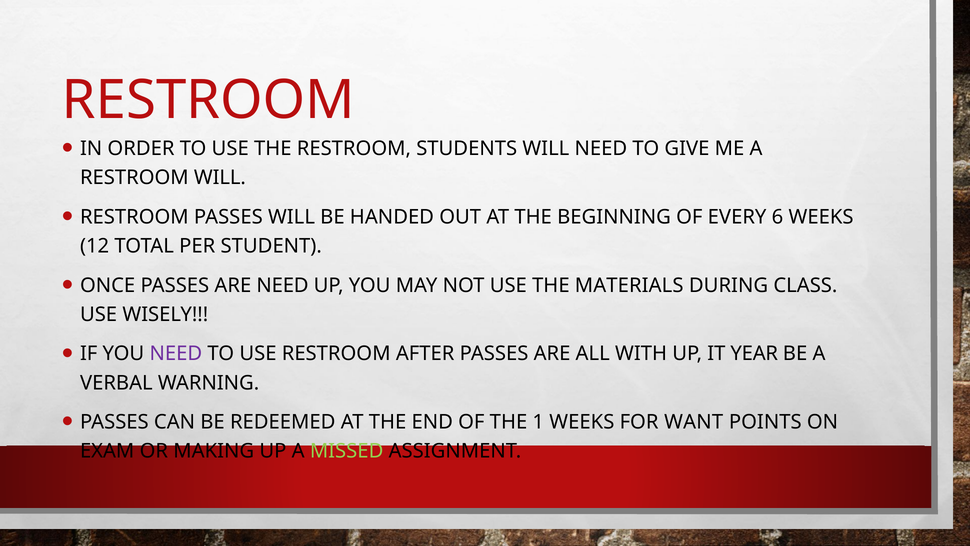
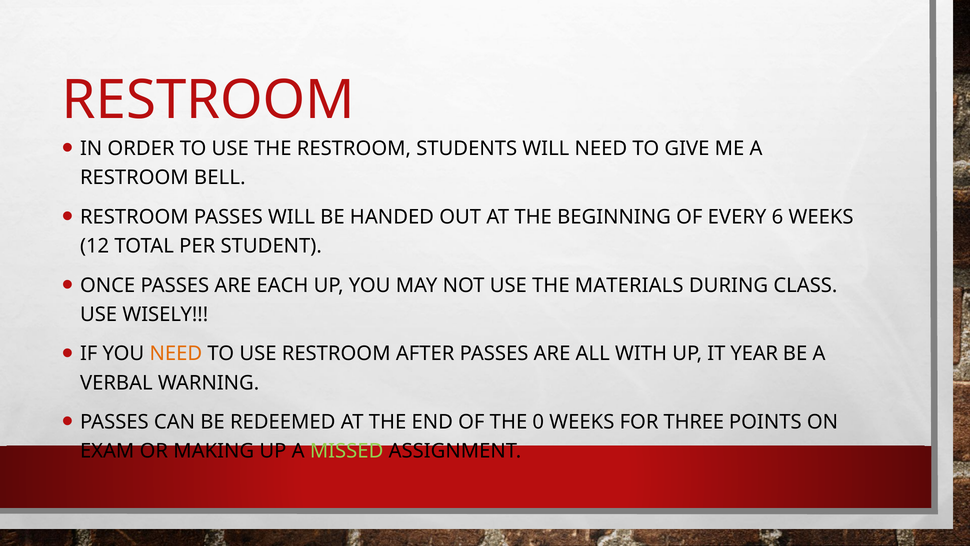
RESTROOM WILL: WILL -> BELL (220, 178)
ARE NEED: NEED -> EACH (282, 285)
NEED colour: purple -> orange (176, 353)
1: 1 -> 0 (538, 422)
WANT: WANT -> THREE (694, 422)
